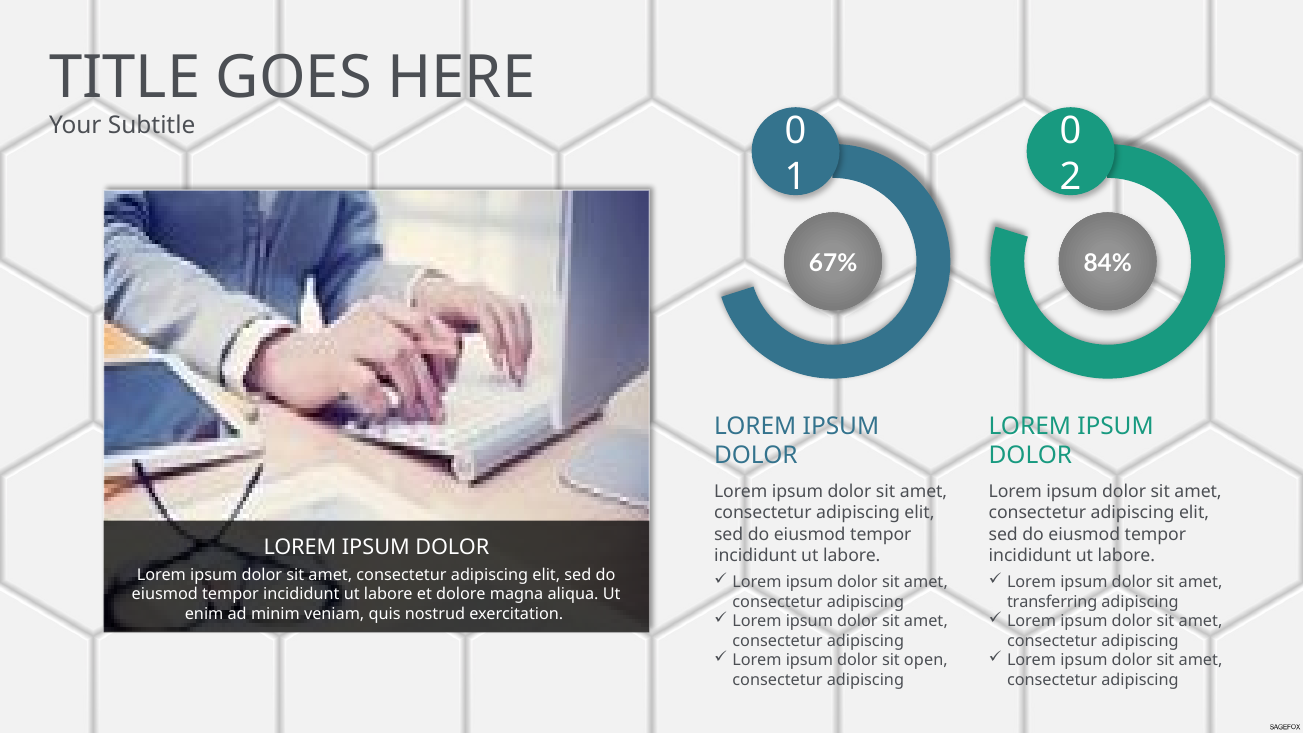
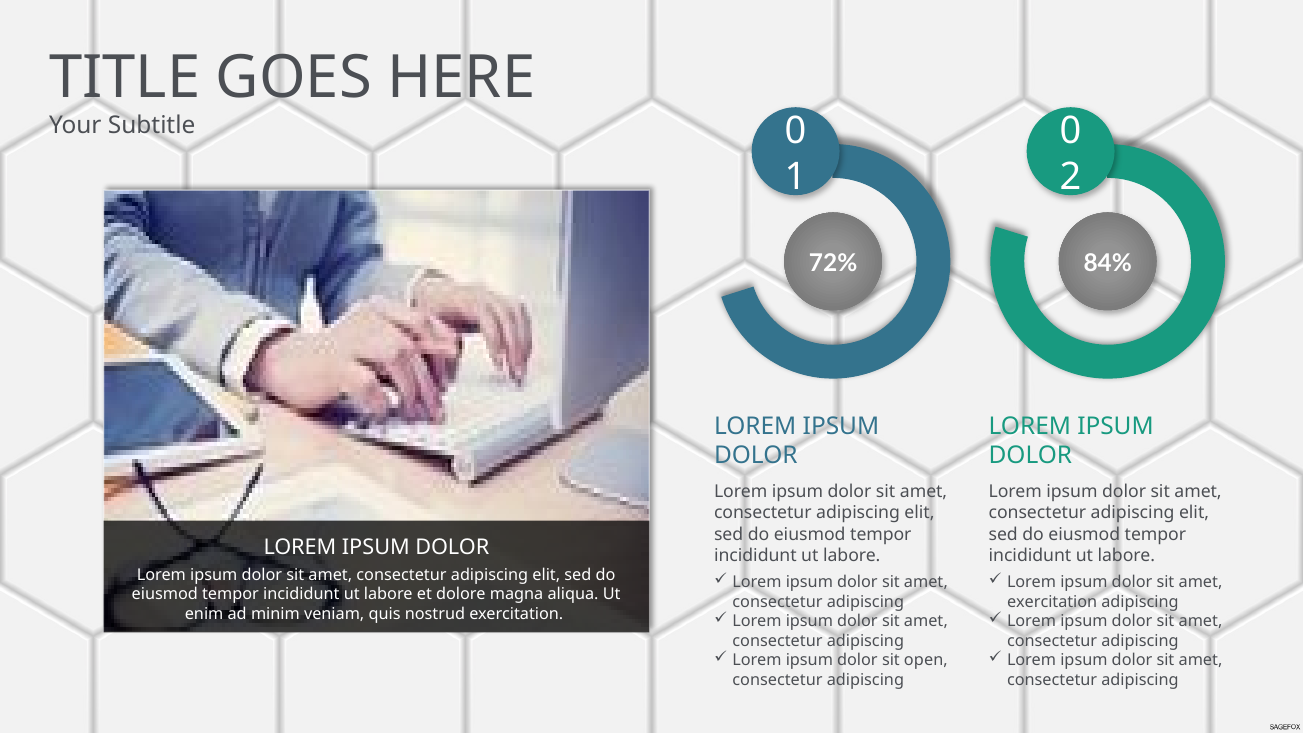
67%: 67% -> 72% (833, 263)
transferring: transferring -> exercitation (1052, 602)
